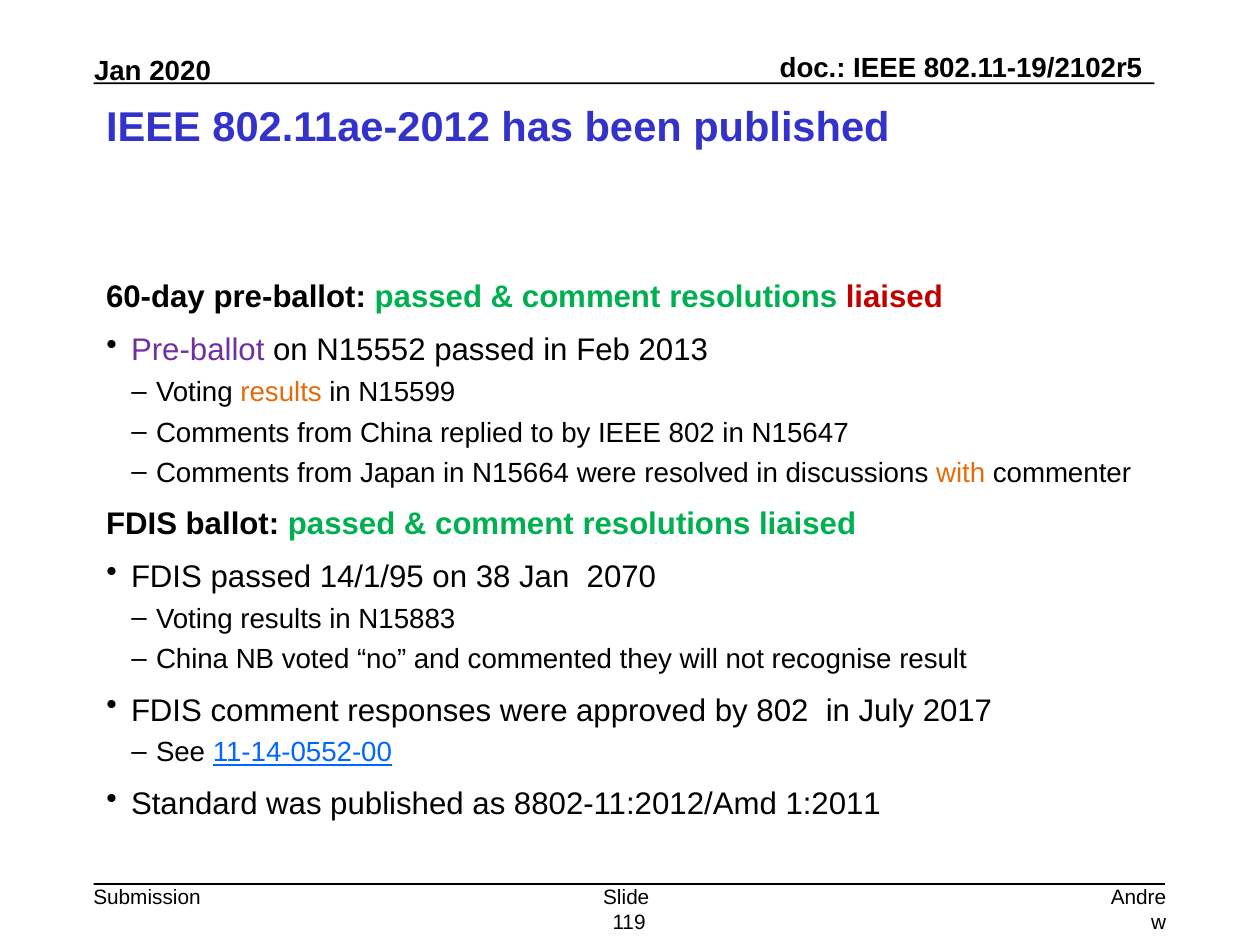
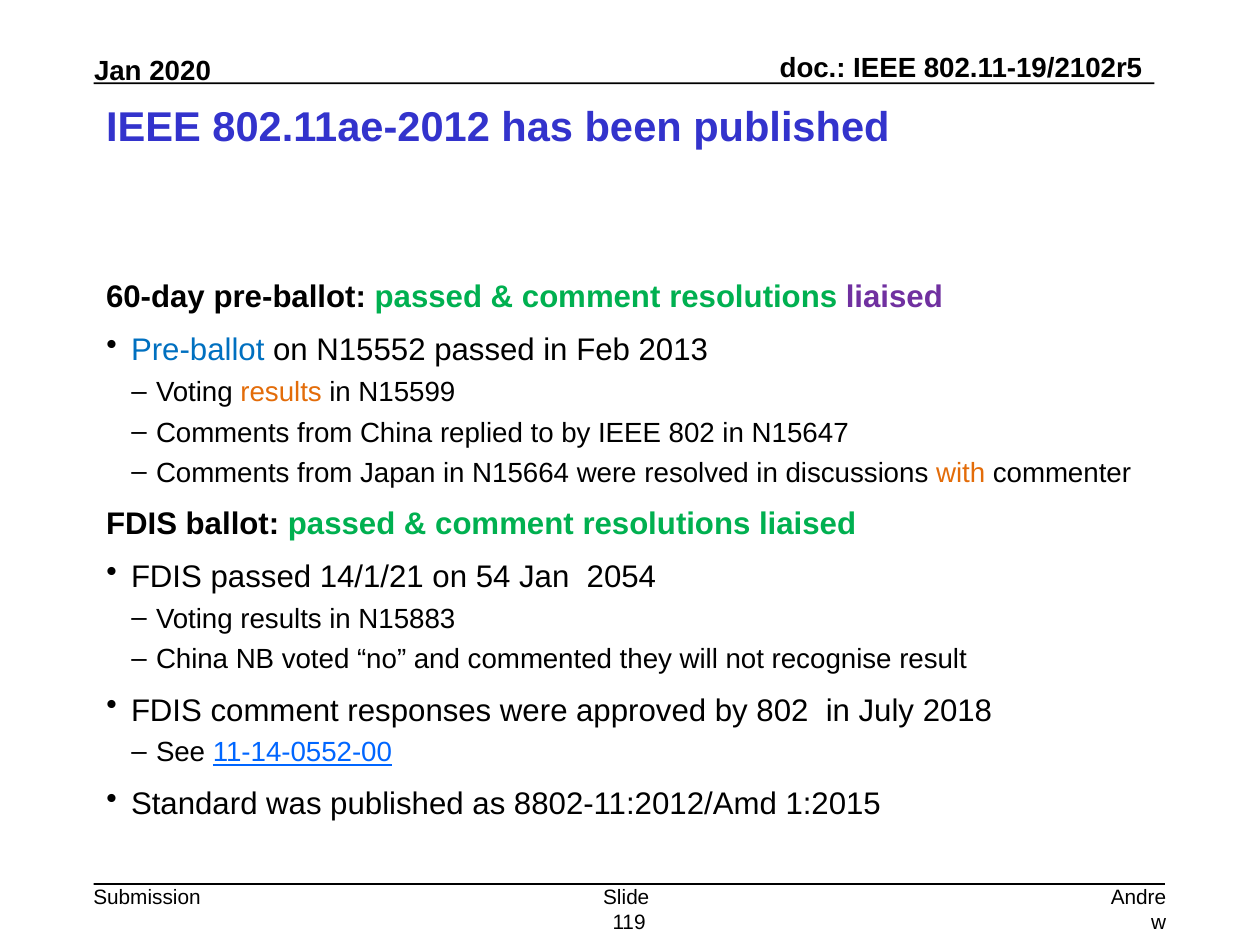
liaised colour: red -> purple (894, 298)
Pre-ballot colour: purple -> blue (198, 351)
14/1/95: 14/1/95 -> 14/1/21 (372, 577)
38: 38 -> 54 (493, 577)
2070: 2070 -> 2054 (621, 577)
2017: 2017 -> 2018 (957, 711)
1:2011: 1:2011 -> 1:2015 (833, 804)
